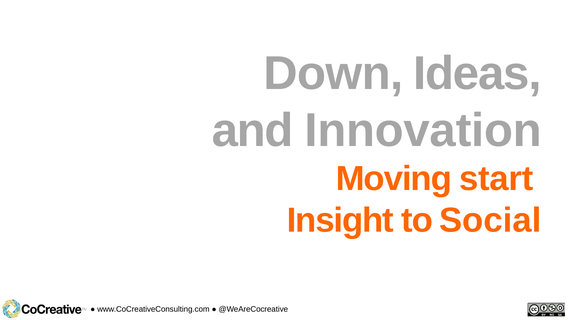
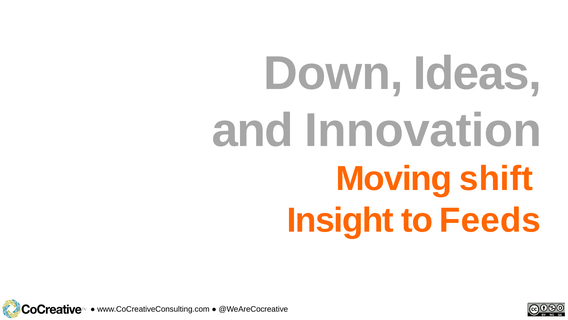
start: start -> shift (496, 179)
Social: Social -> Feeds (490, 220)
